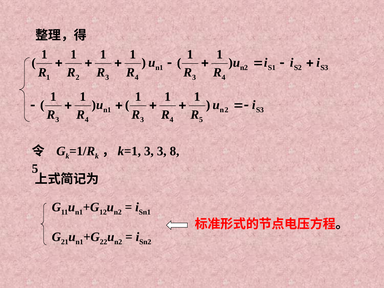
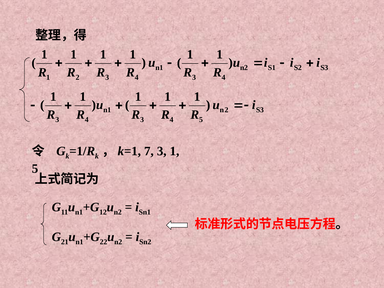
3: 3 -> 7 (149, 151)
3 8: 8 -> 1 (174, 151)
